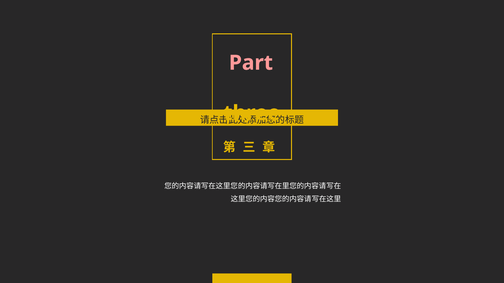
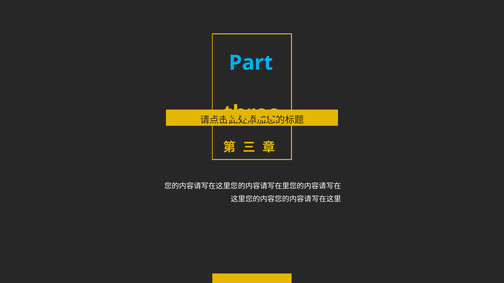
Part colour: pink -> light blue (251, 63)
